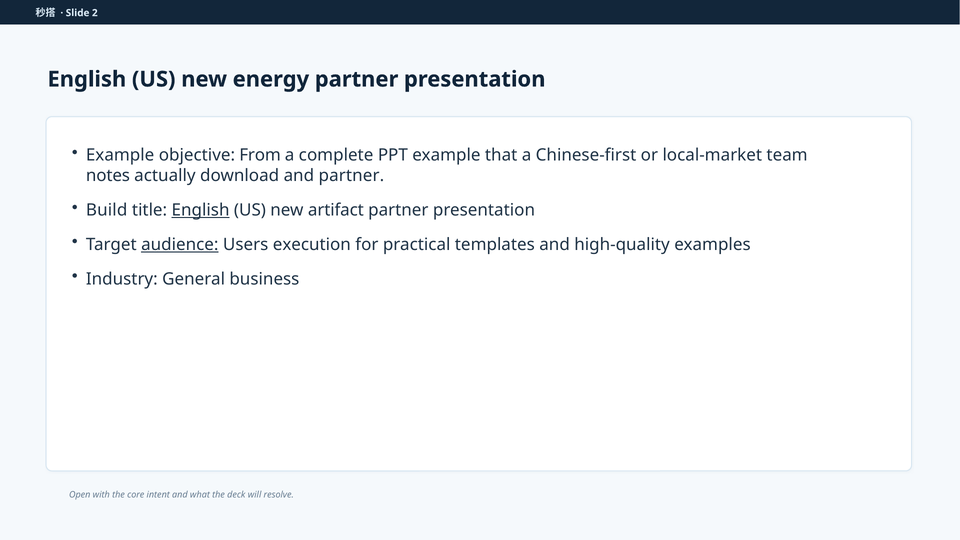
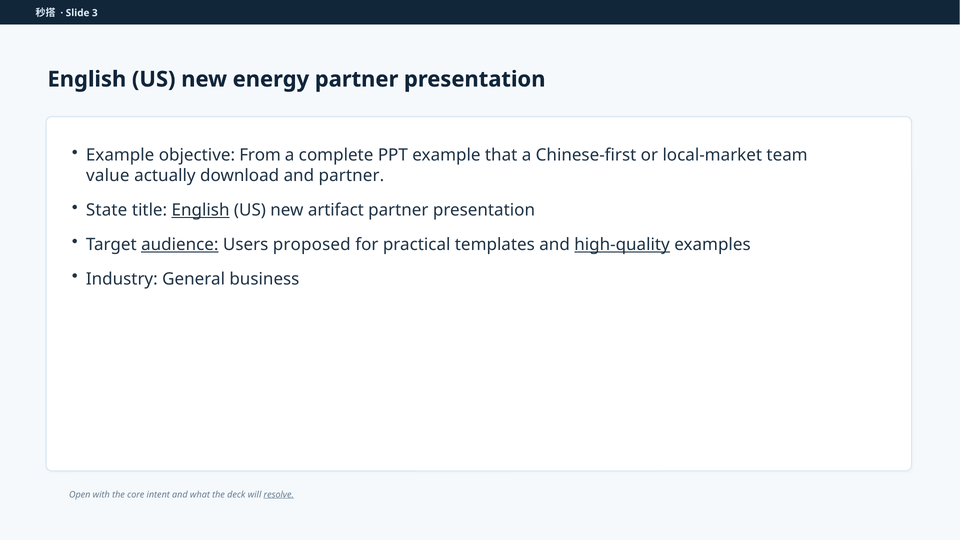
2: 2 -> 3 (95, 13)
notes: notes -> value (108, 176)
Build: Build -> State (107, 210)
execution: execution -> proposed (312, 245)
high-quality underline: none -> present (622, 245)
resolve underline: none -> present (279, 495)
